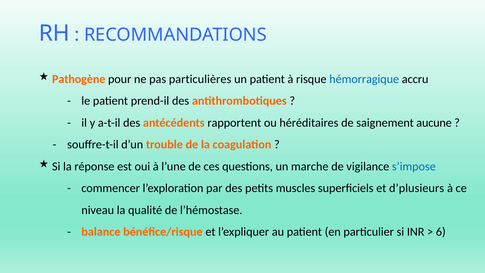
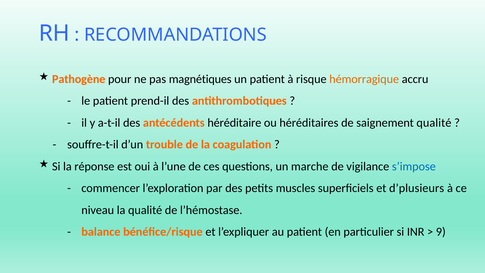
particulières: particulières -> magnétiques (200, 79)
hémorragique colour: blue -> orange (364, 79)
rapportent: rapportent -> héréditaire (234, 123)
saignement aucune: aucune -> qualité (434, 123)
6: 6 -> 9 (441, 232)
